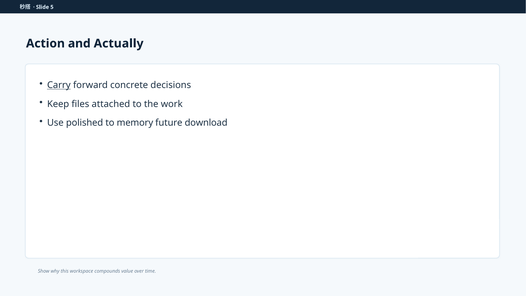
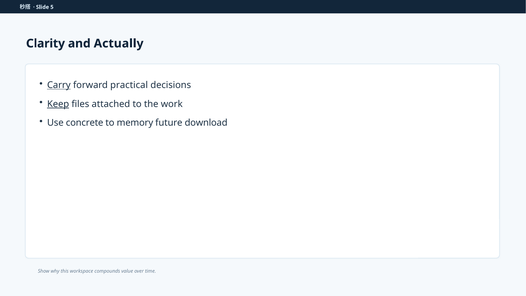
Action: Action -> Clarity (45, 43)
concrete: concrete -> practical (129, 85)
Keep underline: none -> present (58, 104)
polished: polished -> concrete (85, 123)
